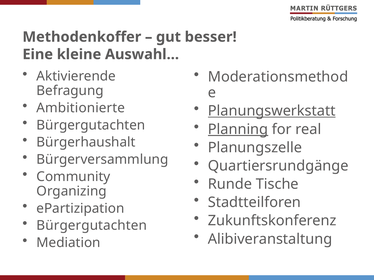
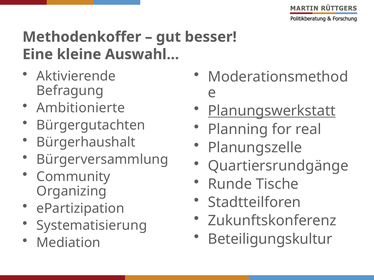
Planning underline: present -> none (238, 129)
Bürgergutachten: Bürgergutachten -> Systematisierung (92, 226)
Alibiveranstaltung: Alibiveranstaltung -> Beteiligungskultur (270, 239)
